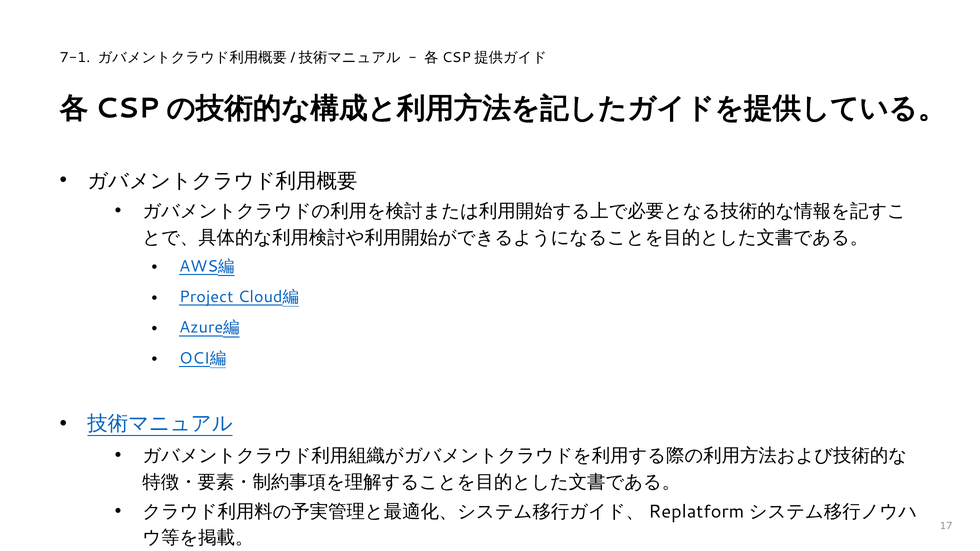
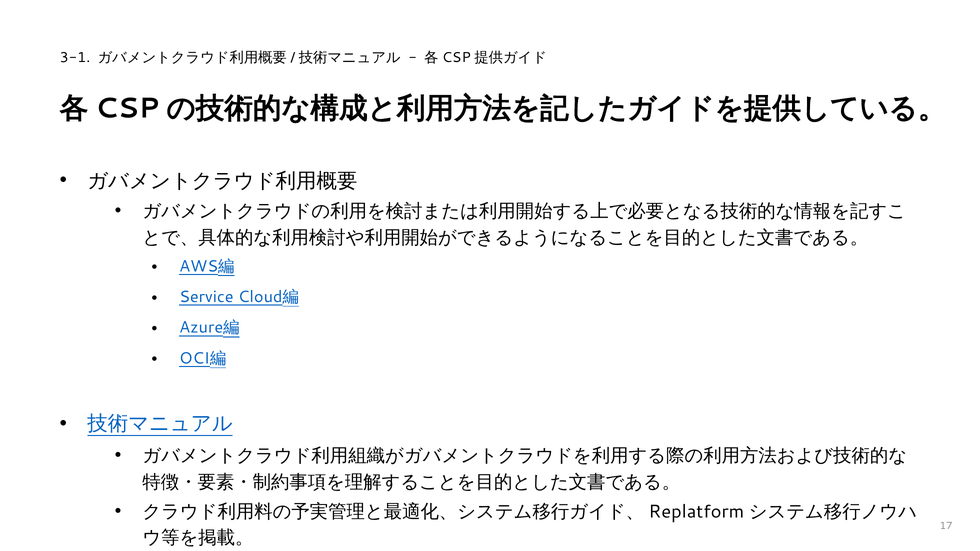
7-1: 7-1 -> 3-1 (75, 58)
Project: Project -> Service (206, 297)
